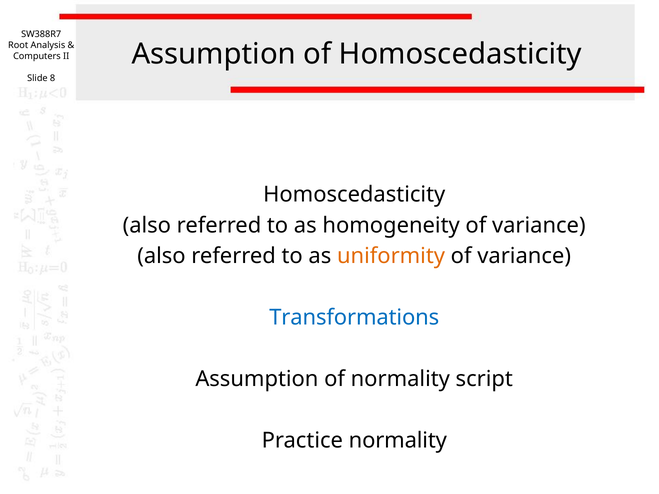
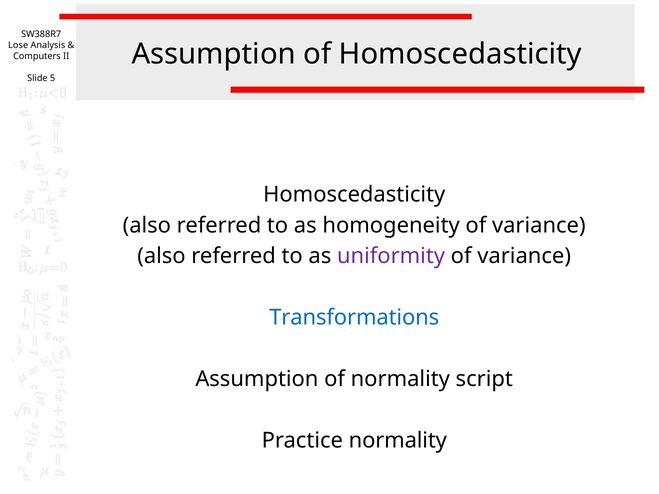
Root: Root -> Lose (18, 45)
8: 8 -> 5 (53, 78)
uniformity colour: orange -> purple (391, 256)
